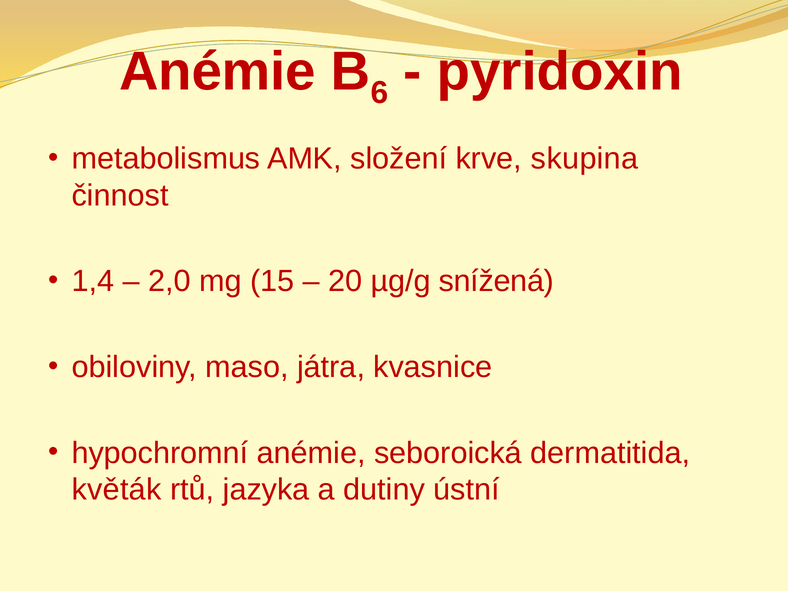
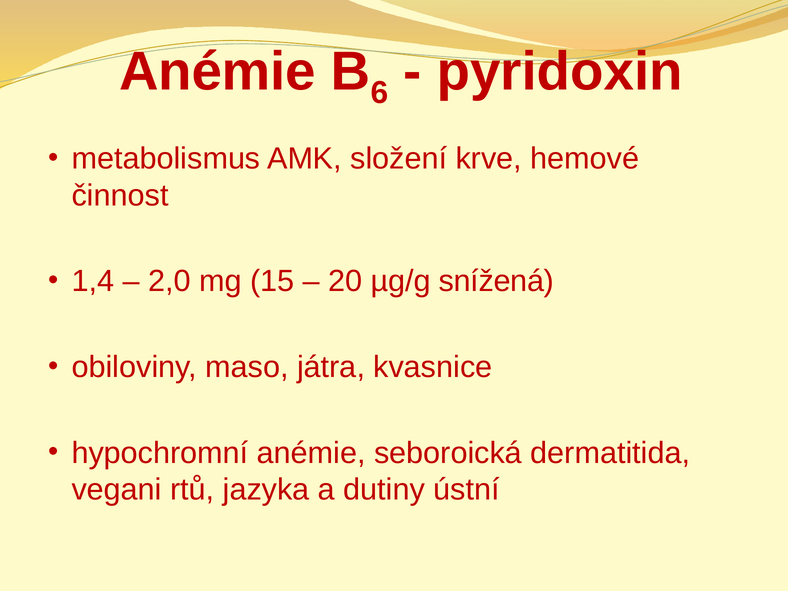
skupina: skupina -> hemové (585, 159)
květák: květák -> vegani (117, 490)
